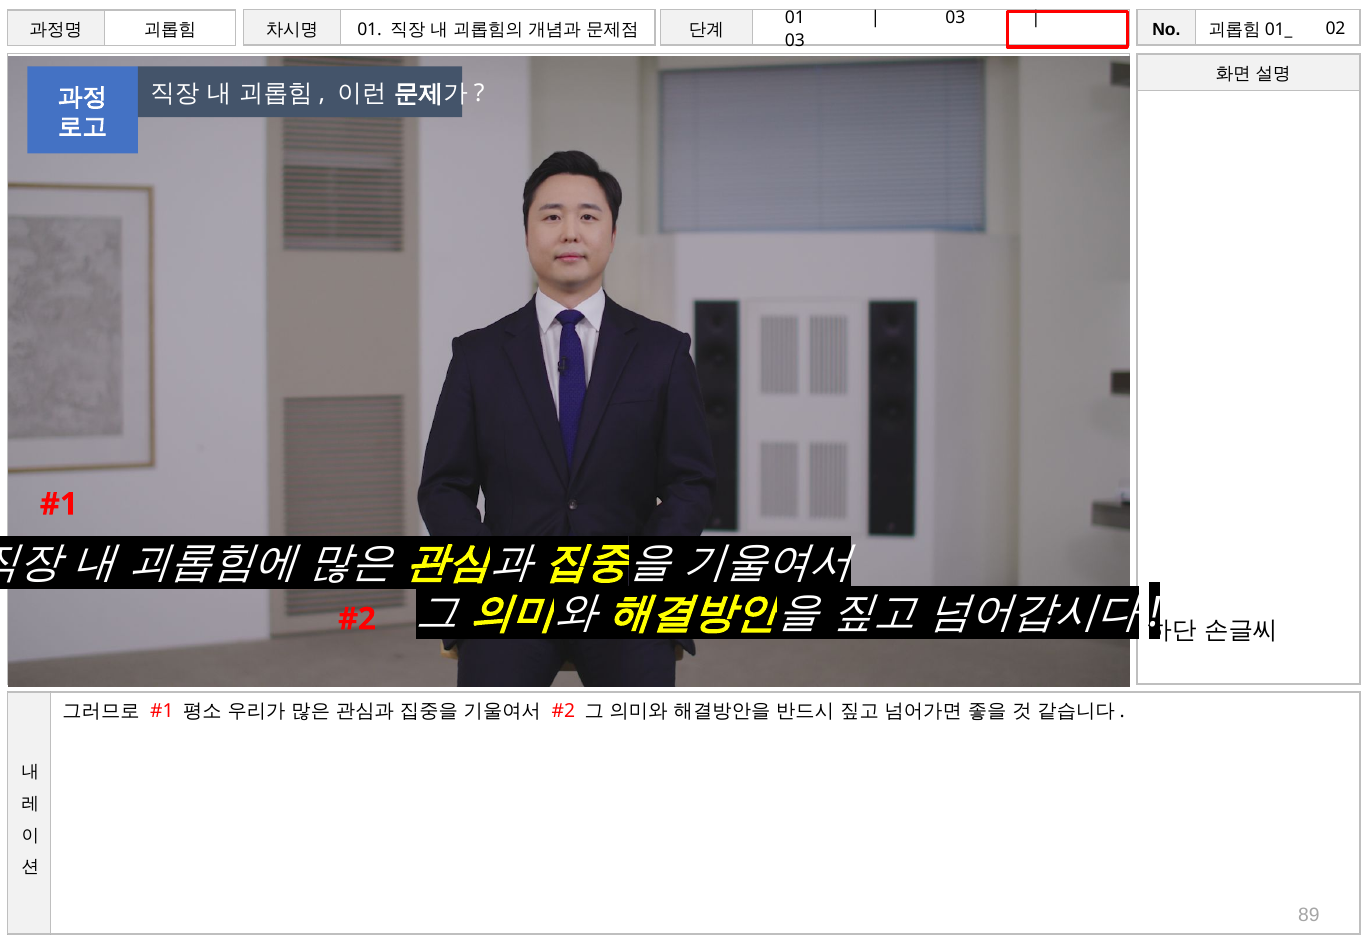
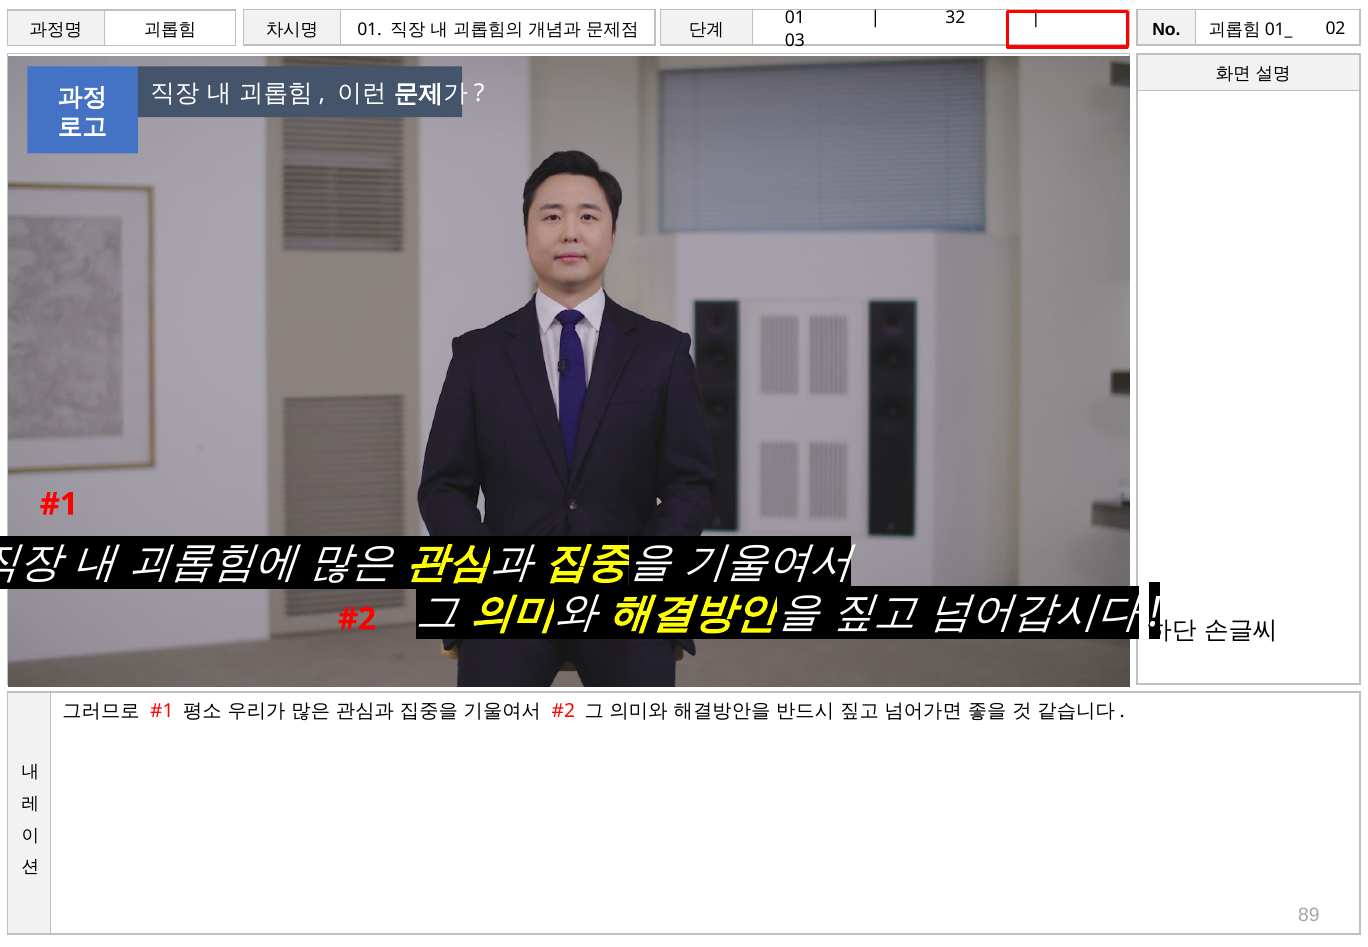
03: 03 -> 32 (955, 18)
